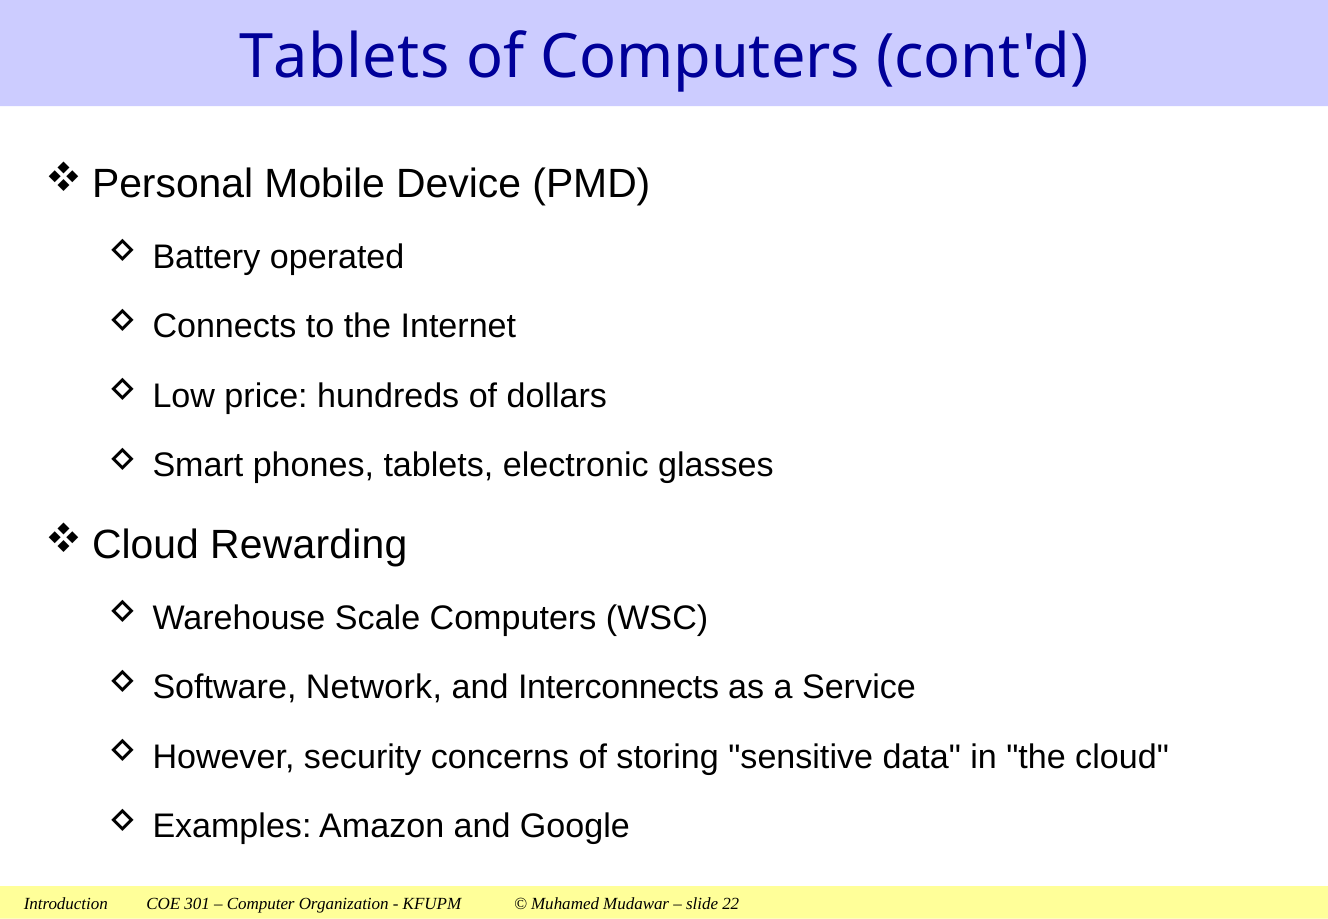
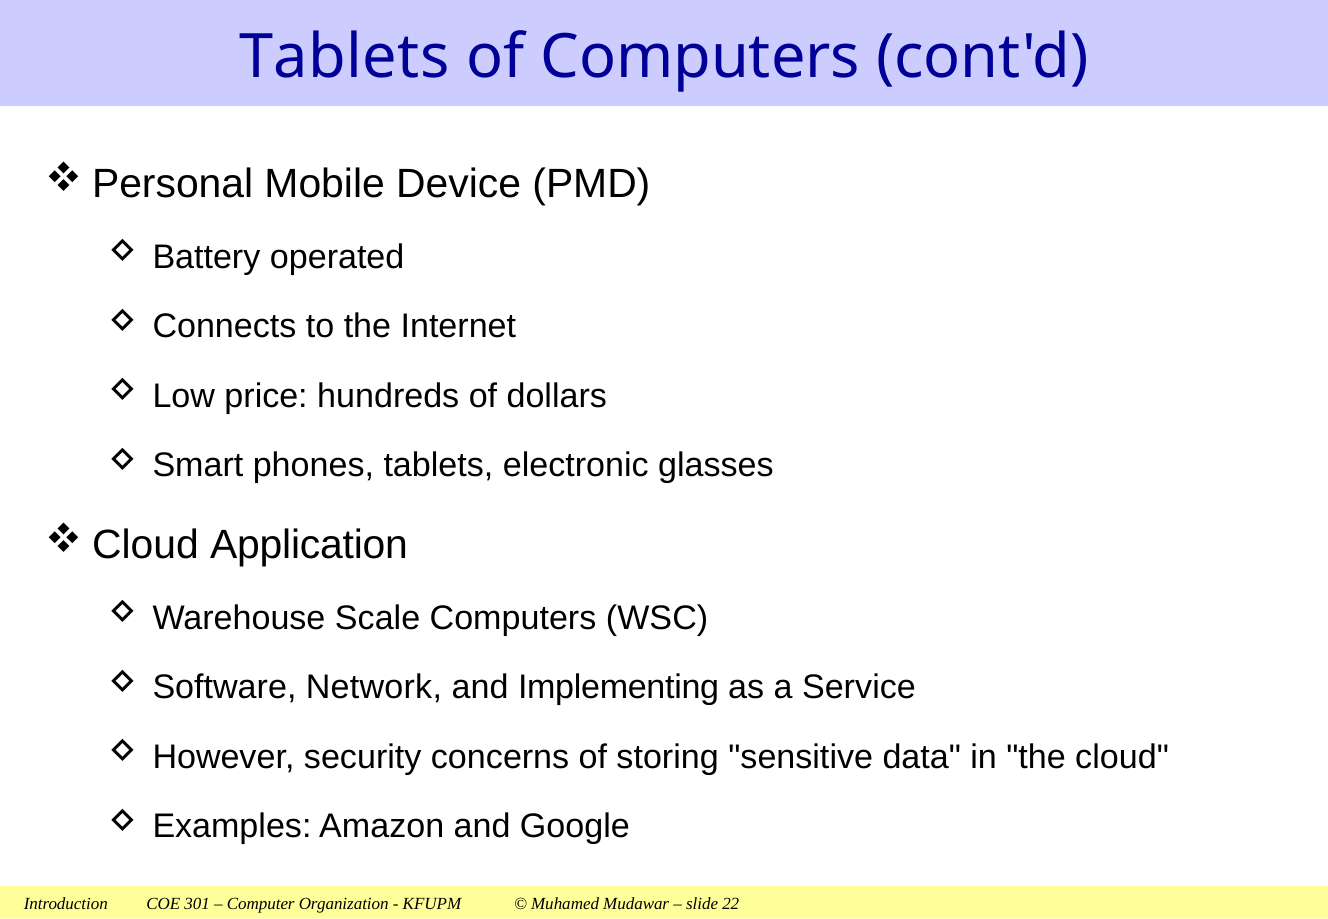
Rewarding: Rewarding -> Application (309, 545)
Interconnects: Interconnects -> Implementing (619, 688)
